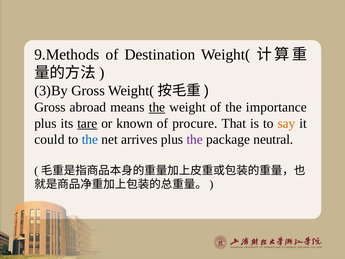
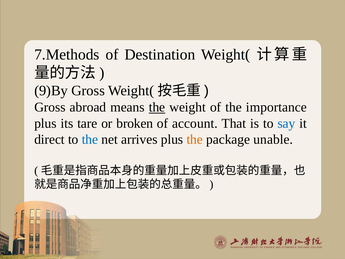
9.Methods: 9.Methods -> 7.Methods (67, 54)
3)By: 3)By -> 9)By (51, 91)
tare underline: present -> none (87, 123)
known: known -> broken (135, 123)
procure: procure -> account (195, 123)
say colour: orange -> blue (286, 123)
could: could -> direct (49, 139)
the colour: purple -> orange (195, 139)
neutral: neutral -> unable (273, 139)
